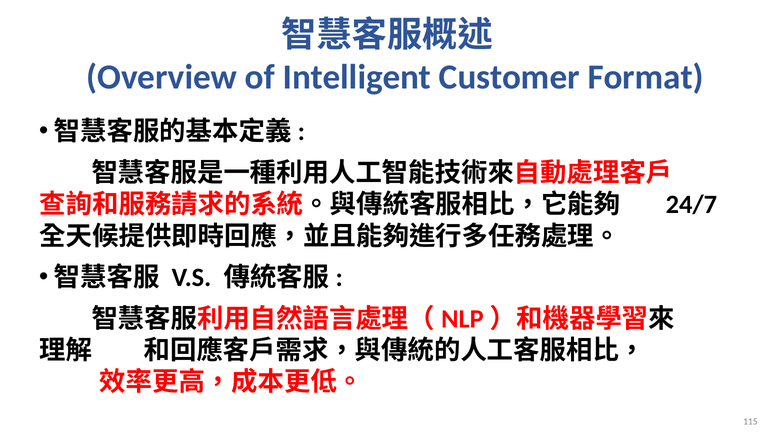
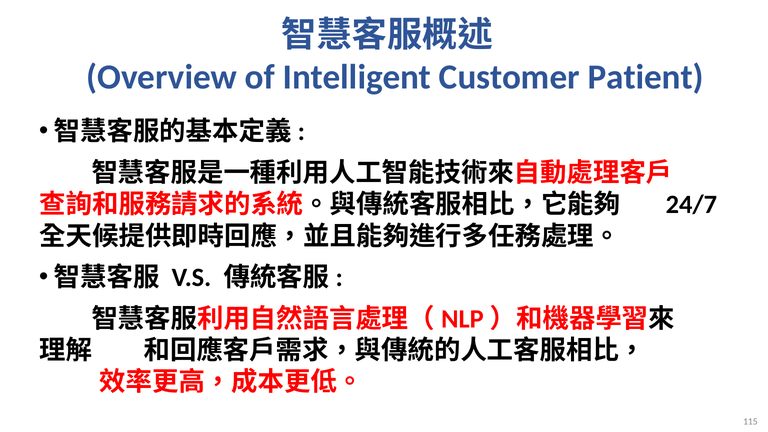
Format: Format -> Patient (646, 77)
